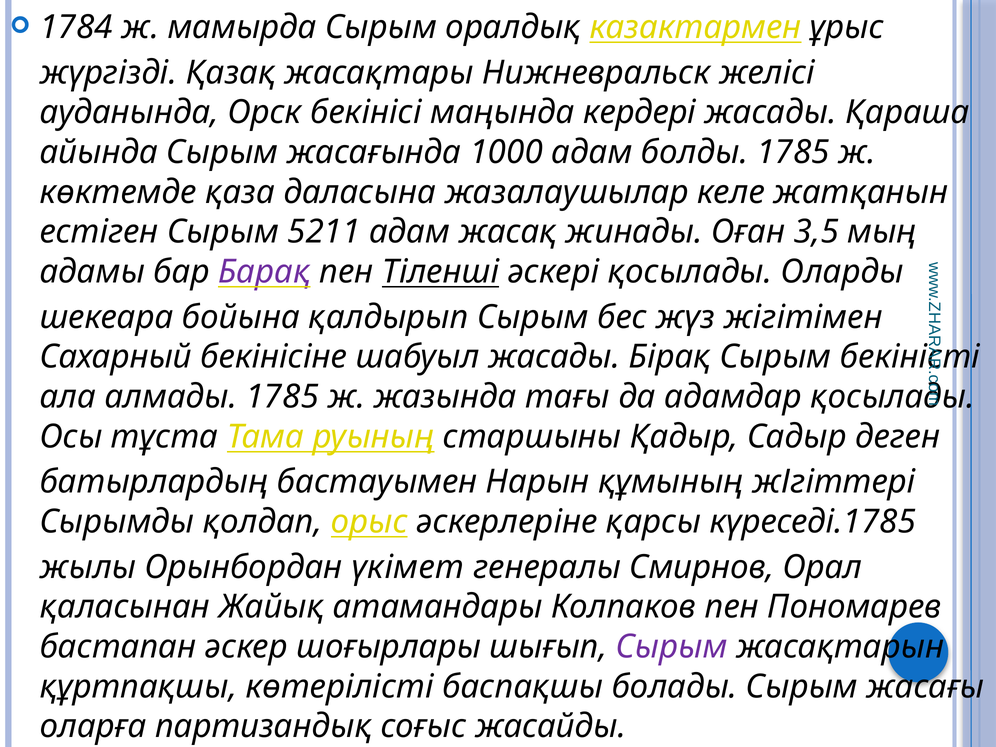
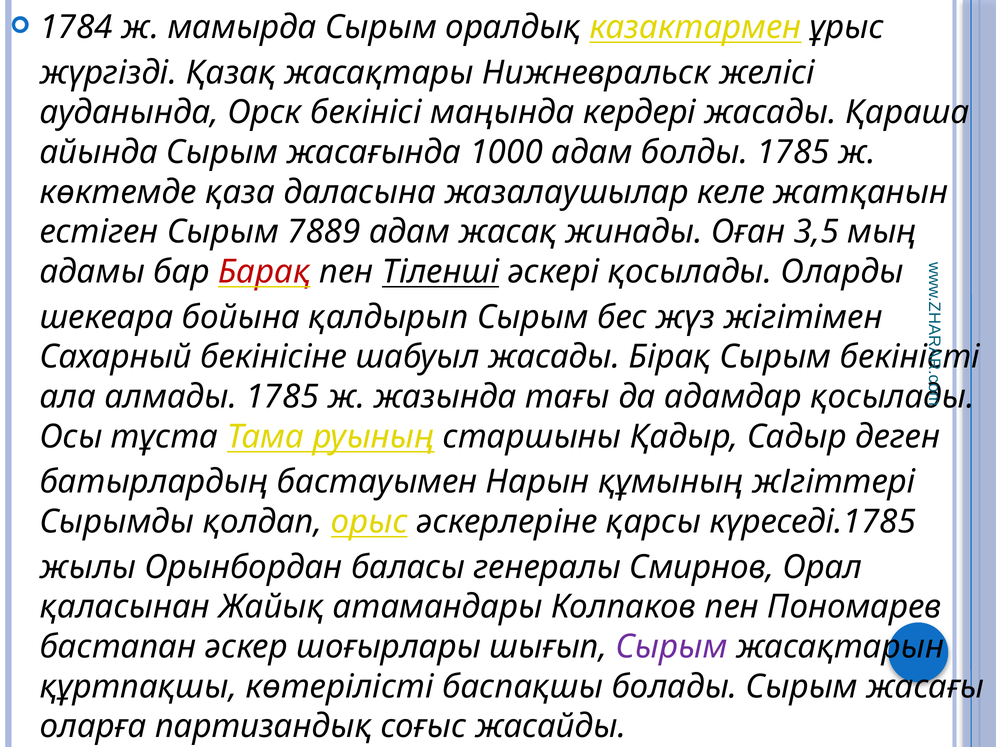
5211: 5211 -> 7889 (324, 232)
Барақ colour: purple -> red (264, 272)
үкімет: үкімет -> баласы (408, 567)
